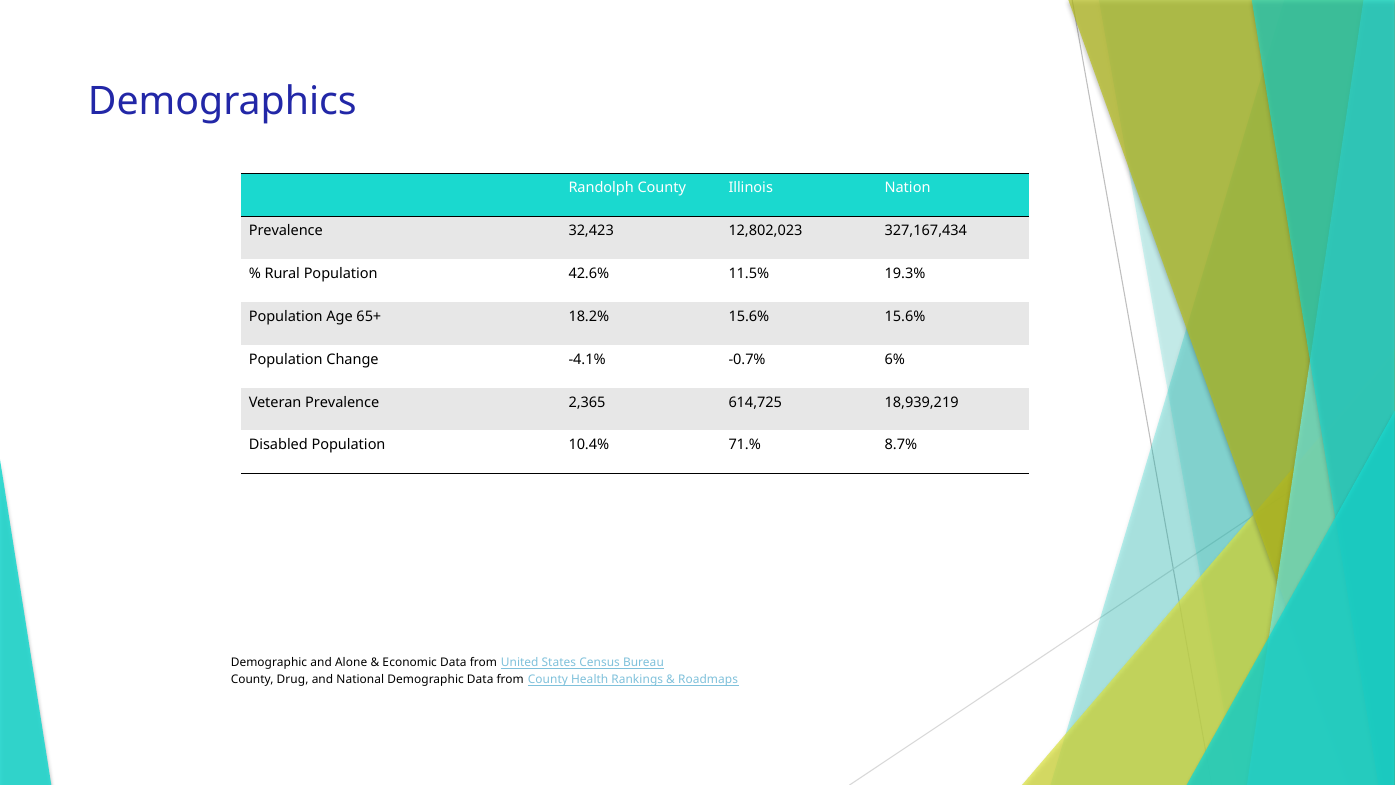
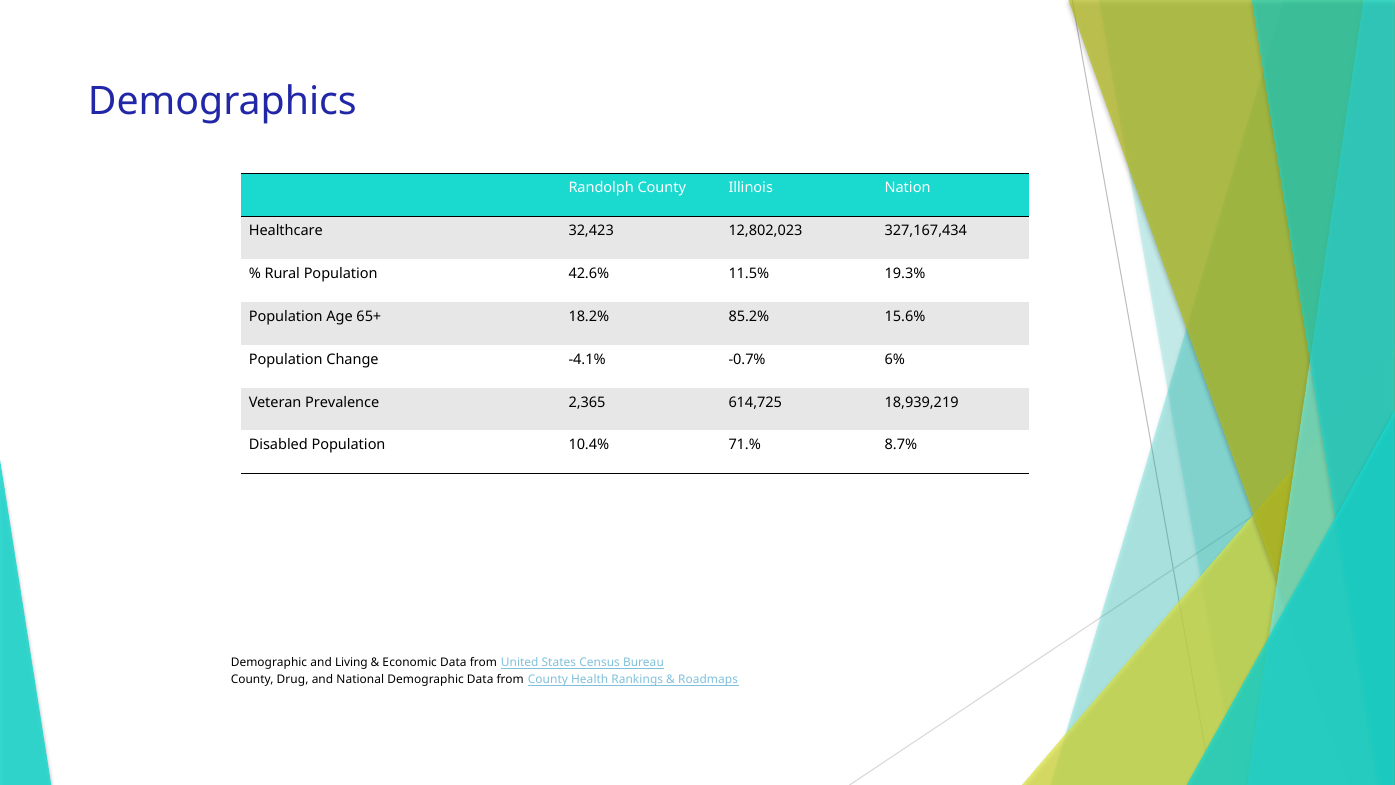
Prevalence: Prevalence -> Healthcare (286, 231)
18.2% 15.6%: 15.6% -> 85.2% (749, 316)
Alone: Alone -> Living (351, 663)
